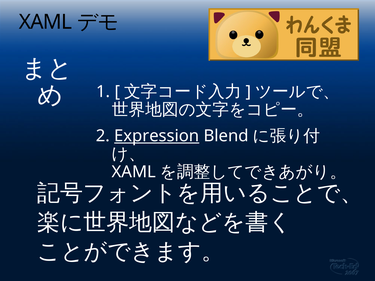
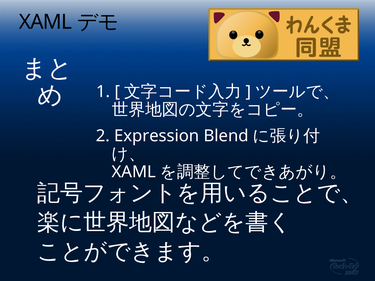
Expression underline: present -> none (157, 136)
